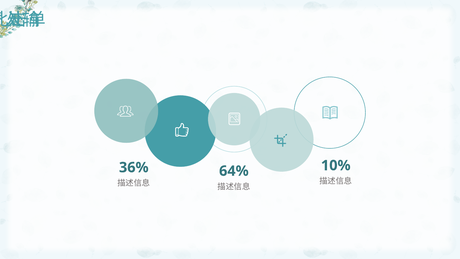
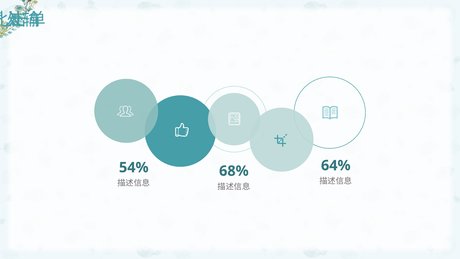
10%: 10% -> 64% (336, 165)
36%: 36% -> 54% (134, 167)
64%: 64% -> 68% (234, 171)
